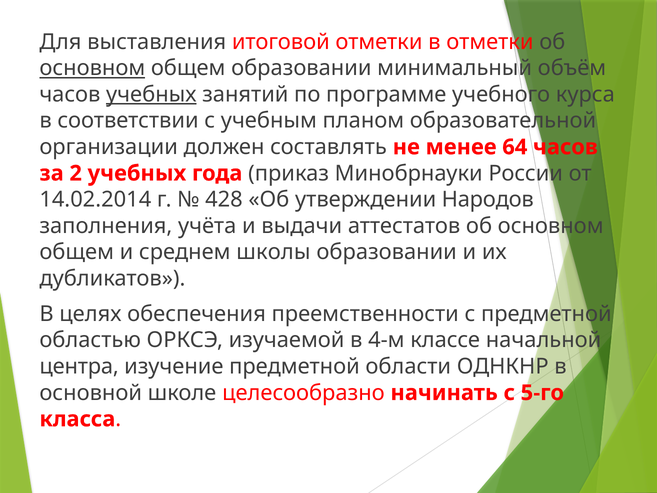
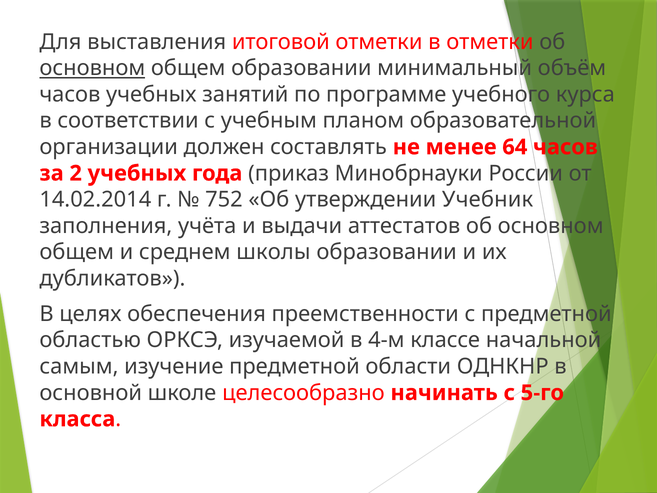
учебных underline: present -> none (151, 94)
428: 428 -> 752 (224, 200)
Народов: Народов -> Учебник (488, 200)
центра: центра -> самым (79, 366)
